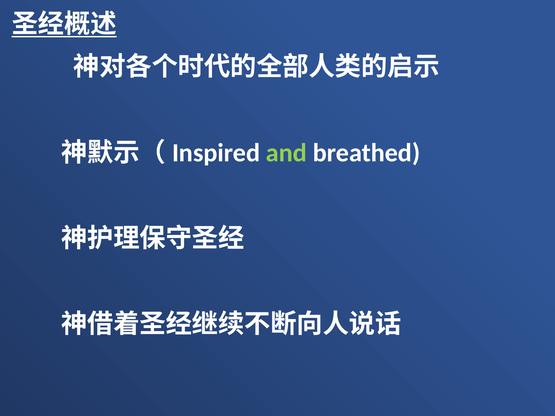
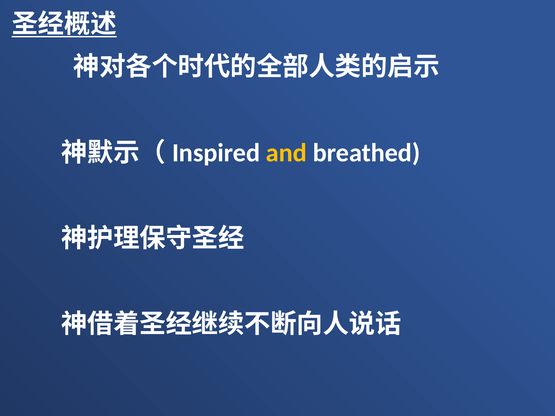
and colour: light green -> yellow (286, 153)
